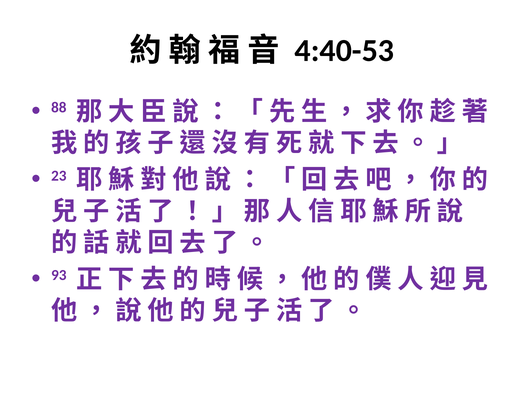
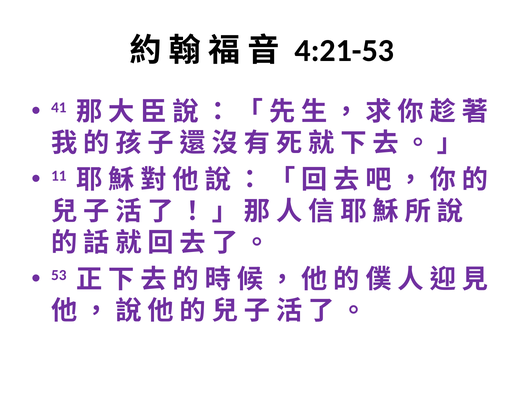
4:40-53: 4:40-53 -> 4:21-53 (344, 51)
88: 88 -> 41 (59, 108)
23: 23 -> 11 (59, 176)
93: 93 -> 53 (59, 275)
